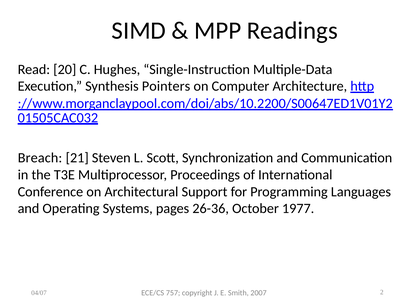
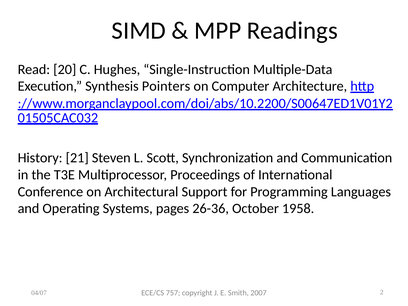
Breach: Breach -> History (40, 158)
1977: 1977 -> 1958 (298, 209)
